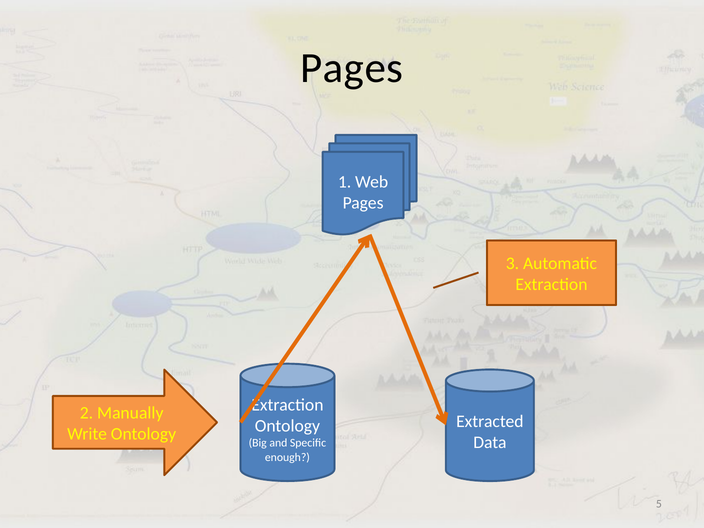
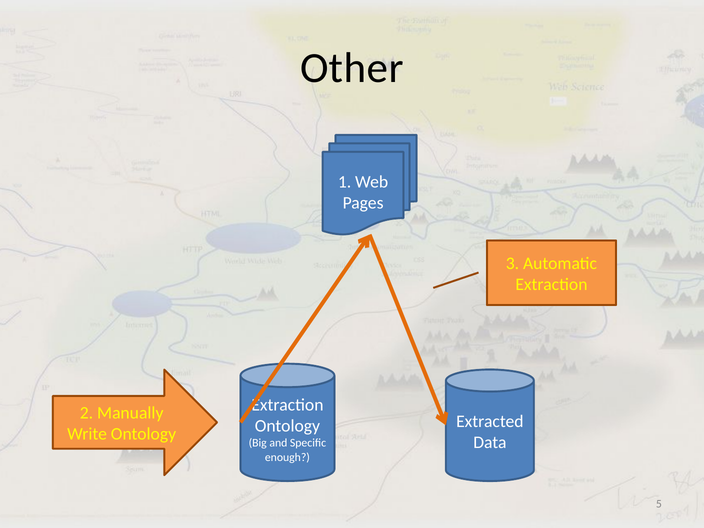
Pages: Pages -> Other (352, 68)
